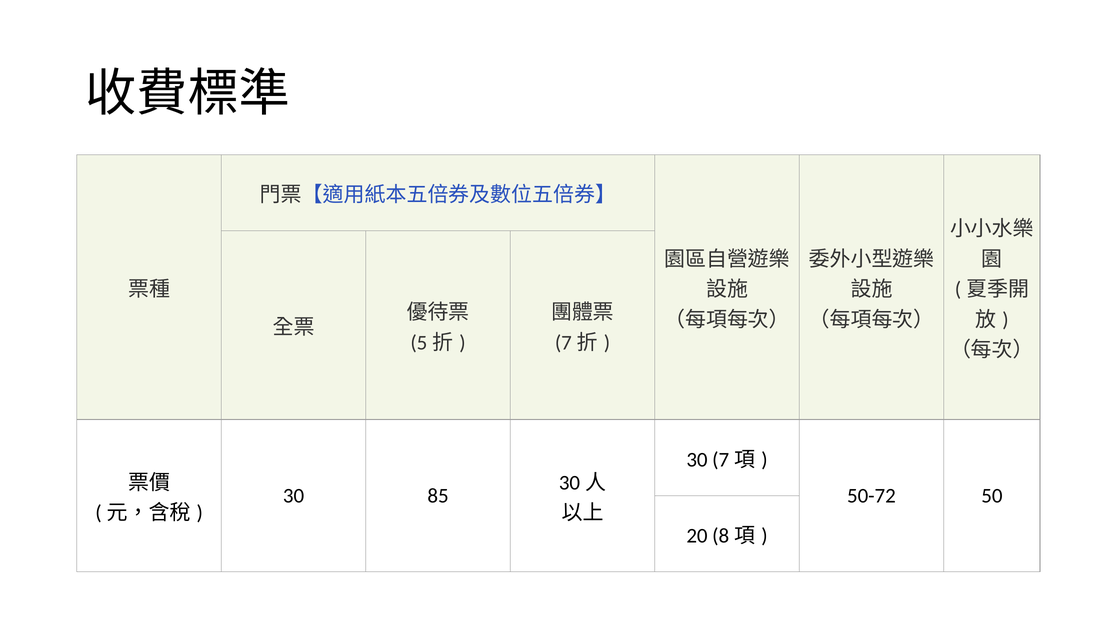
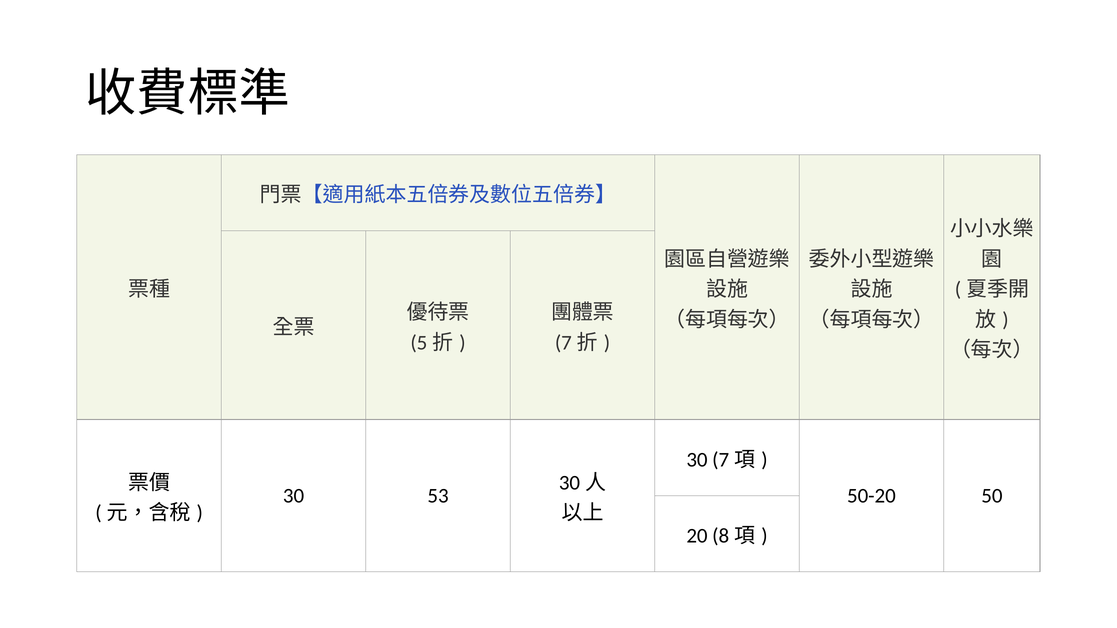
85: 85 -> 53 (438, 496)
50-72: 50-72 -> 50-20 (871, 496)
